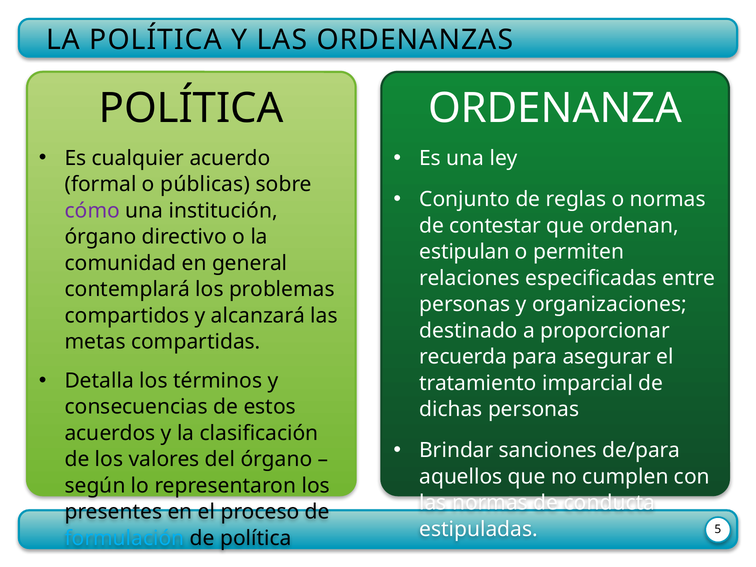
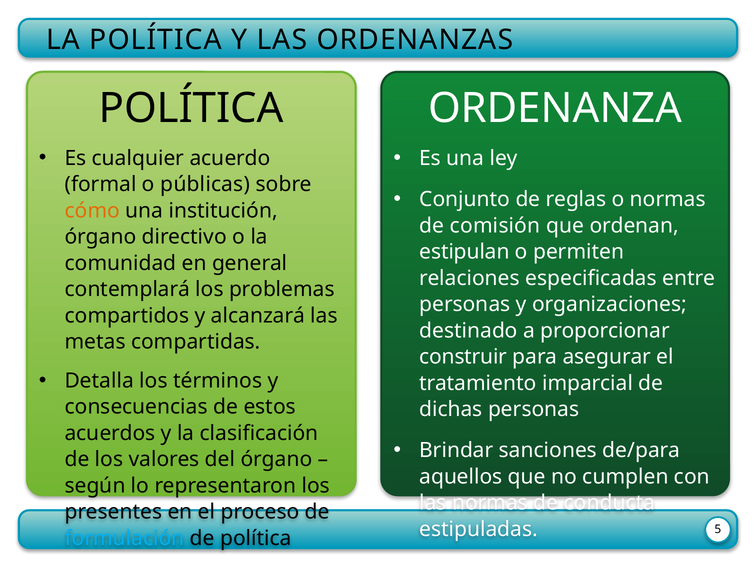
cómo colour: purple -> orange (92, 211)
contestar: contestar -> comisión (495, 226)
recuerda: recuerda -> construir (463, 357)
